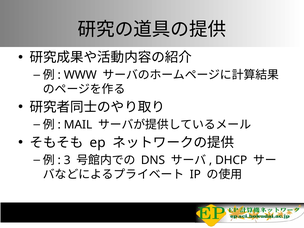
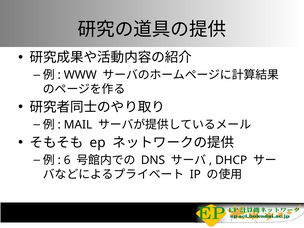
3: 3 -> 6 (67, 160)
